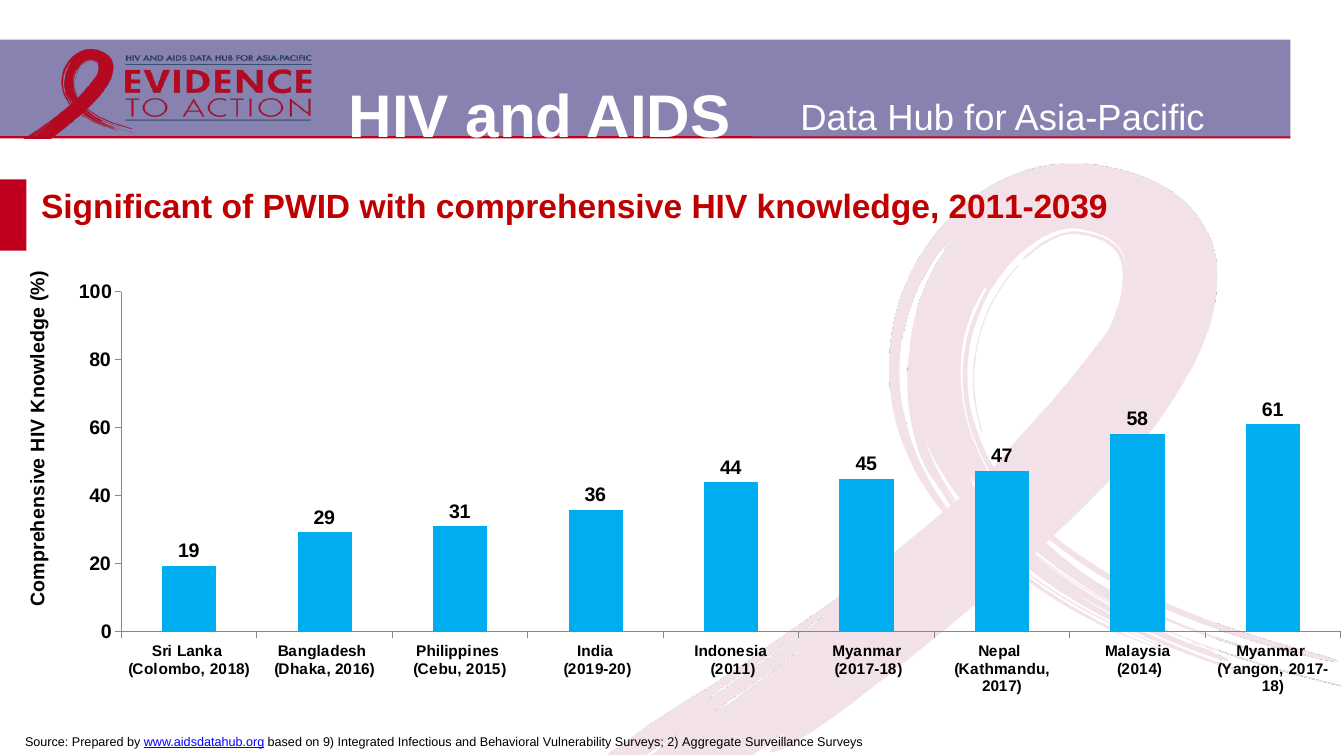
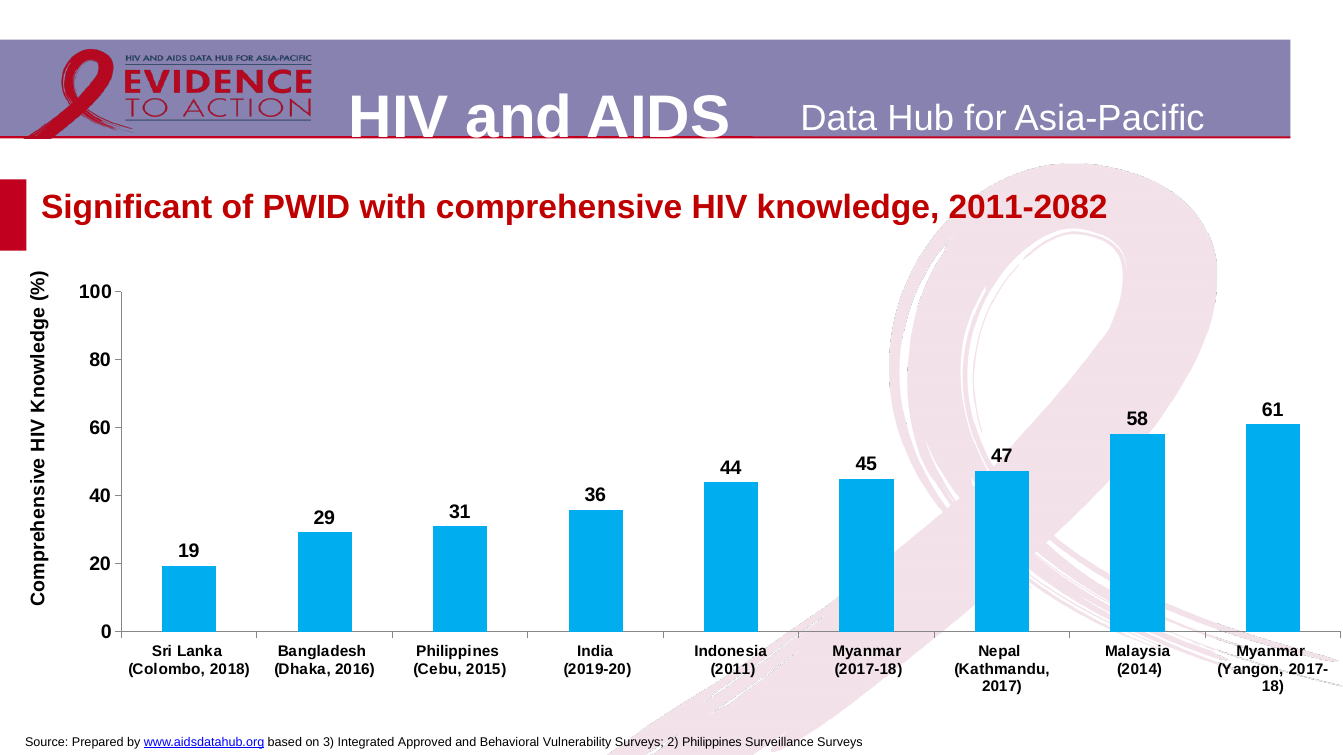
2011-2039: 2011-2039 -> 2011-2082 (1028, 208)
9: 9 -> 3 (329, 742)
Infectious: Infectious -> Approved (425, 742)
2 Aggregate: Aggregate -> Philippines (712, 742)
